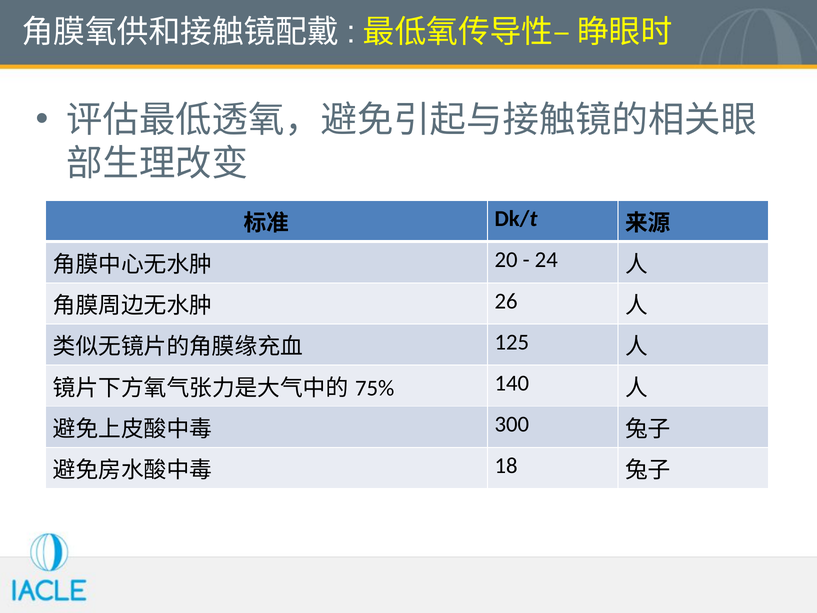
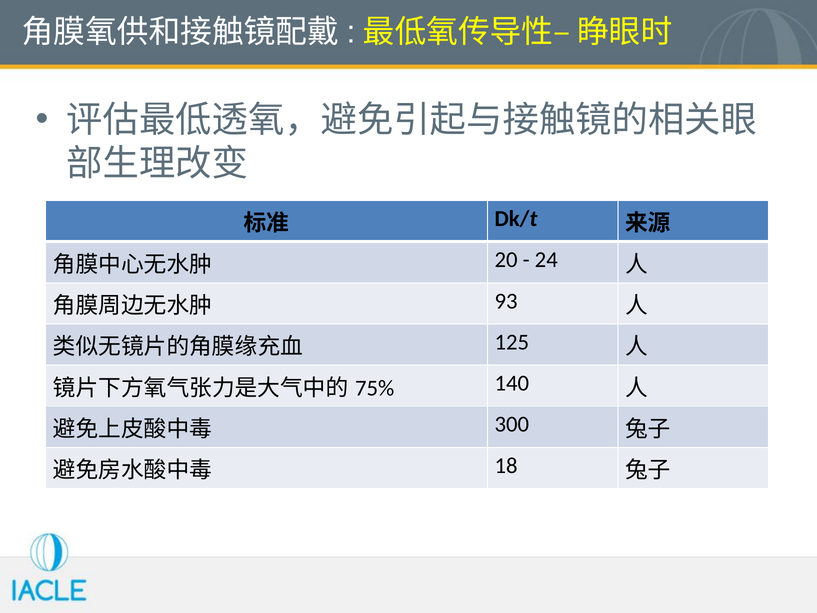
26: 26 -> 93 (506, 301)
